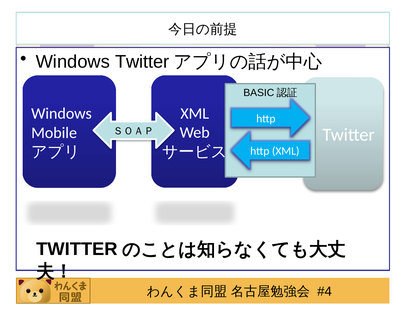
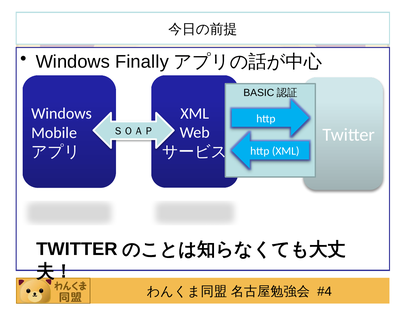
Windows Twitter: Twitter -> Finally (142, 62)
